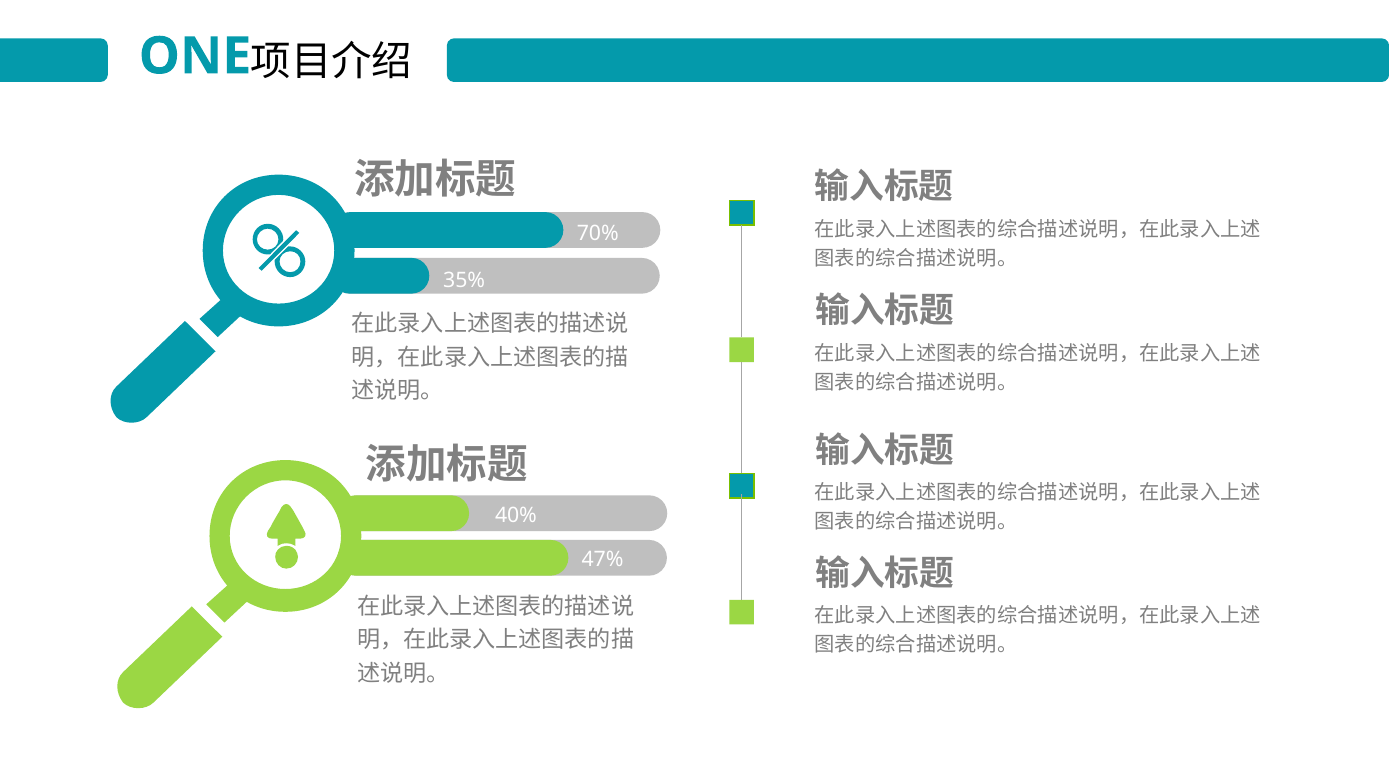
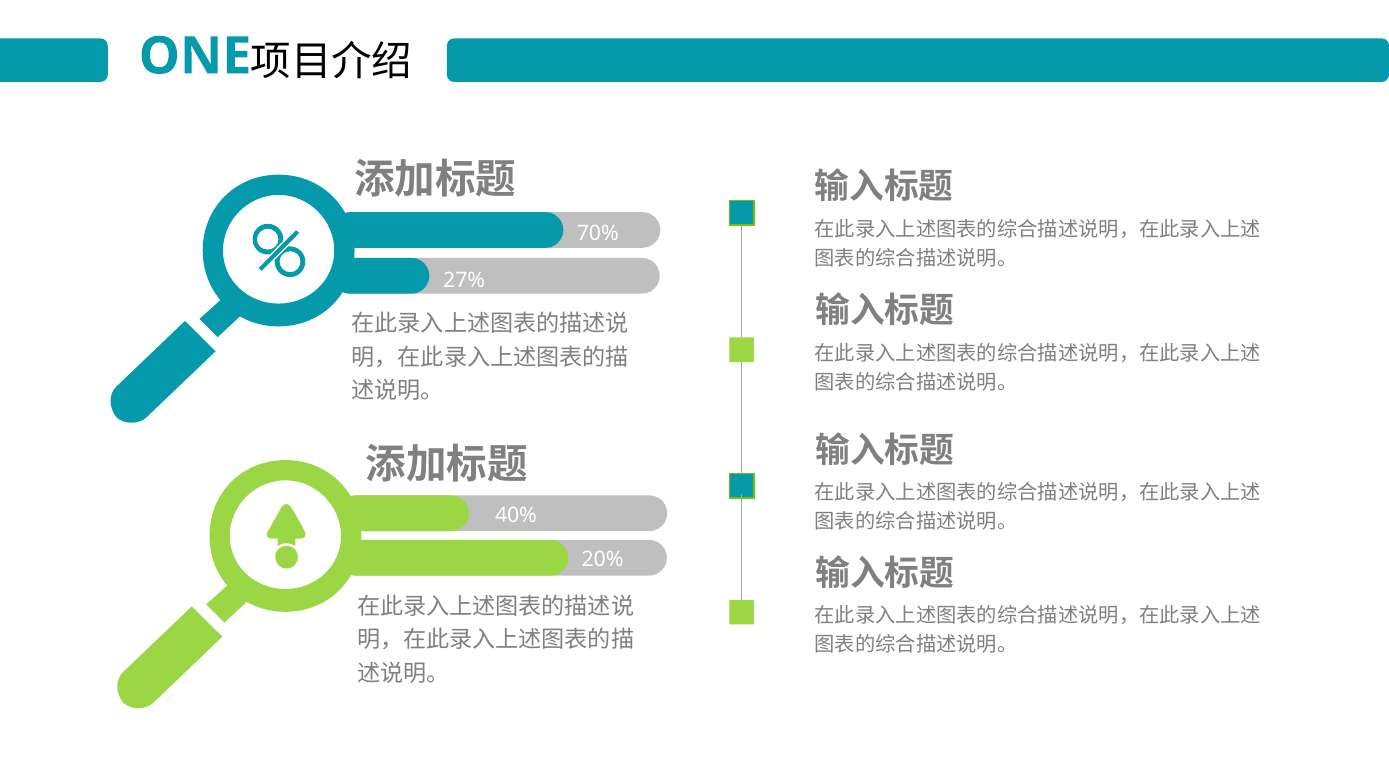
35%: 35% -> 27% (464, 281)
47%: 47% -> 20% (603, 560)
